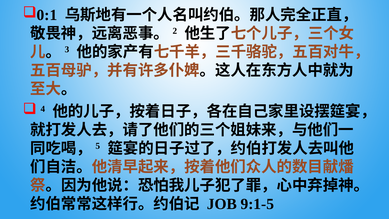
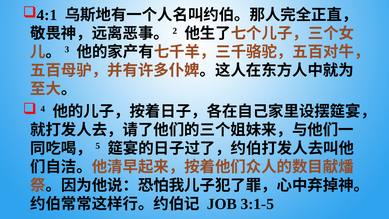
0:1: 0:1 -> 4:1 (47, 15)
9:1-5: 9:1-5 -> 3:1-5 (257, 204)
